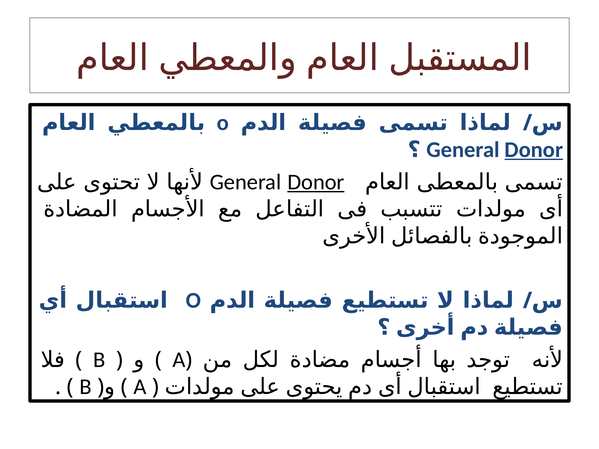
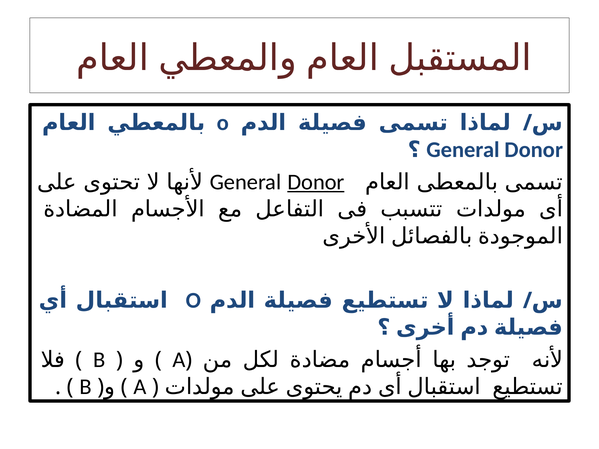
Donor underline: present -> none (534, 150)
